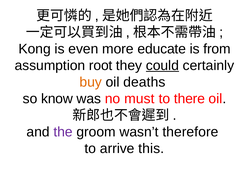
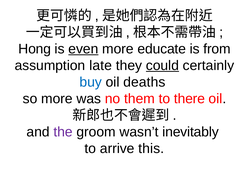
Kong: Kong -> Hong (35, 49)
even underline: none -> present (83, 49)
root: root -> late (101, 65)
buy colour: orange -> blue (91, 82)
so know: know -> more (57, 99)
must: must -> them (139, 99)
therefore: therefore -> inevitably (191, 132)
